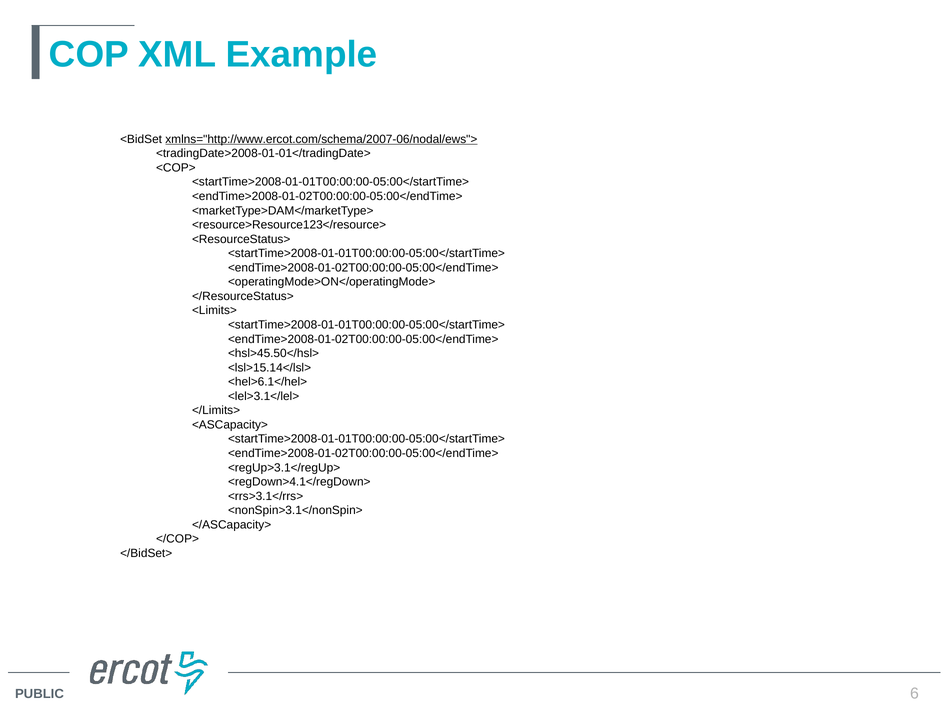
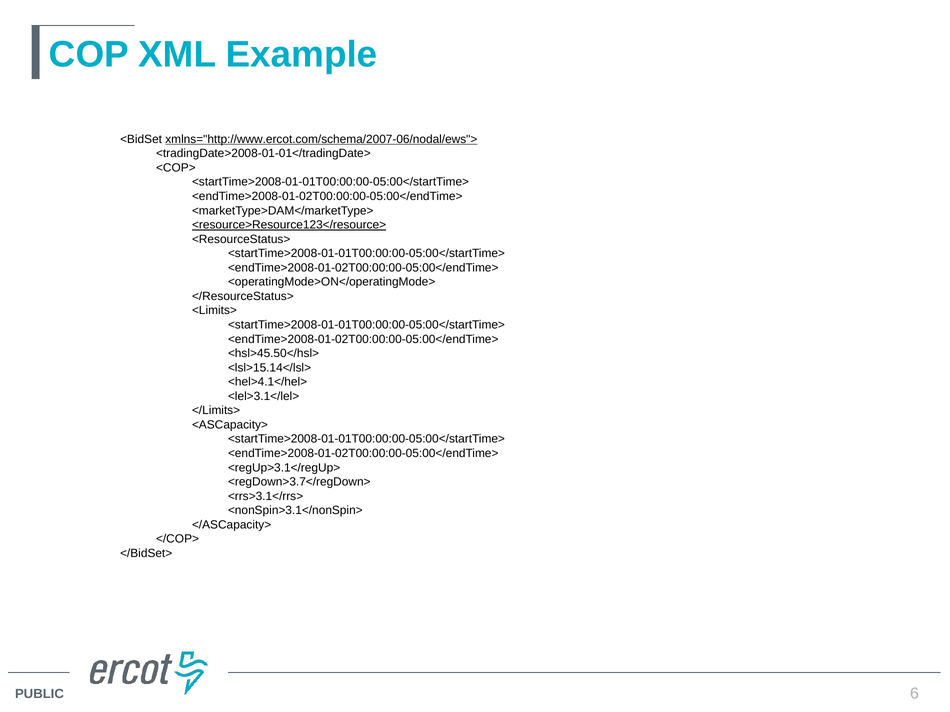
<resource>Resource123</resource> underline: none -> present (289, 225)
<hel>6.1</hel>: <hel>6.1</hel> -> <hel>4.1</hel> (268, 382)
<regDown>4.1</regDown>: <regDown>4.1</regDown> -> <regDown>3.7</regDown> (299, 482)
